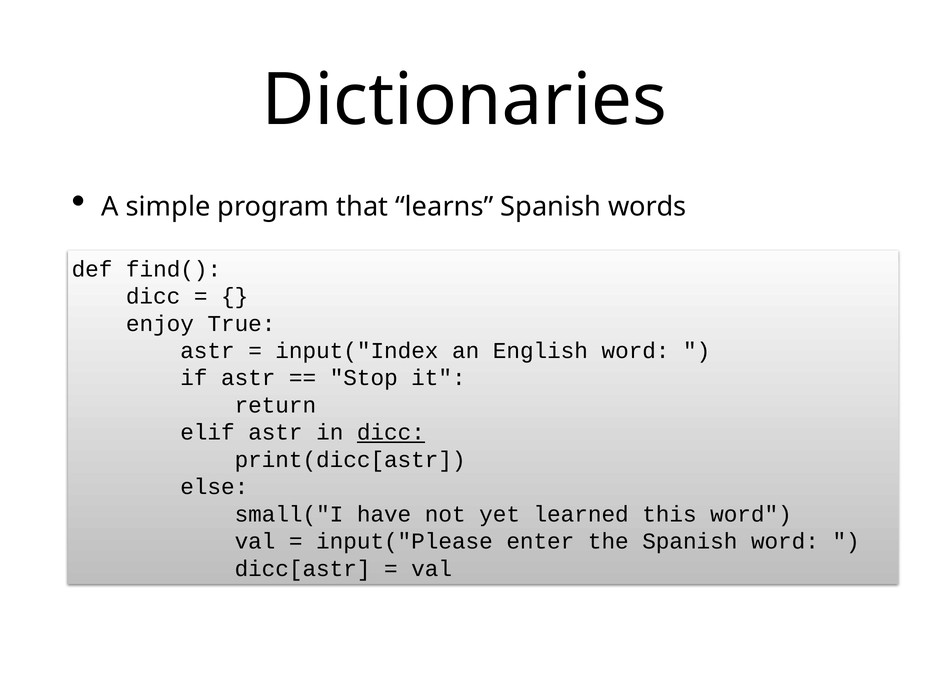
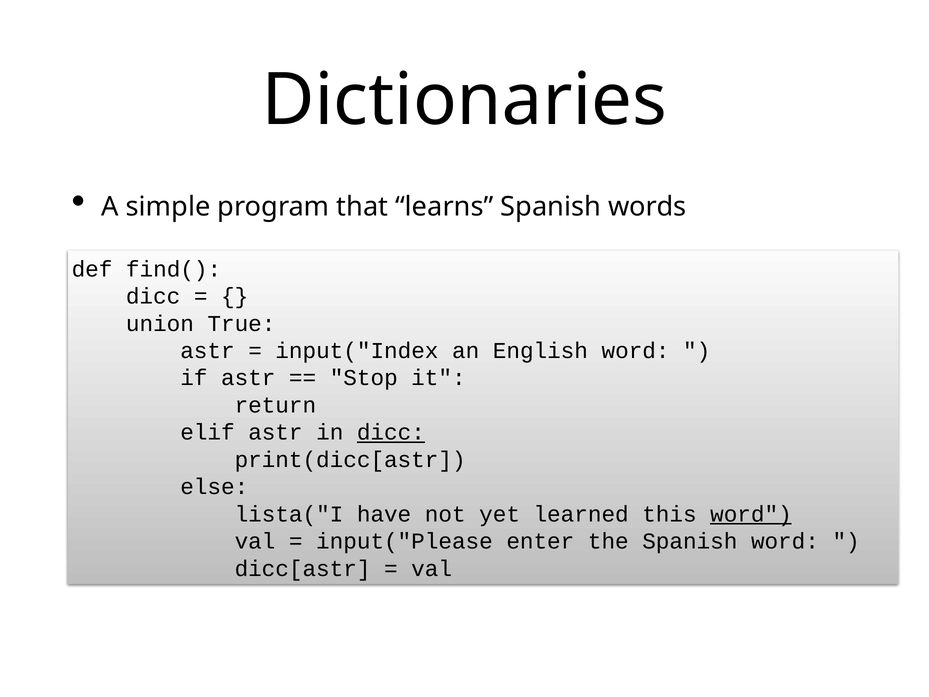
enjoy: enjoy -> union (160, 323)
small("I: small("I -> lista("I (289, 514)
word underline: none -> present (751, 514)
